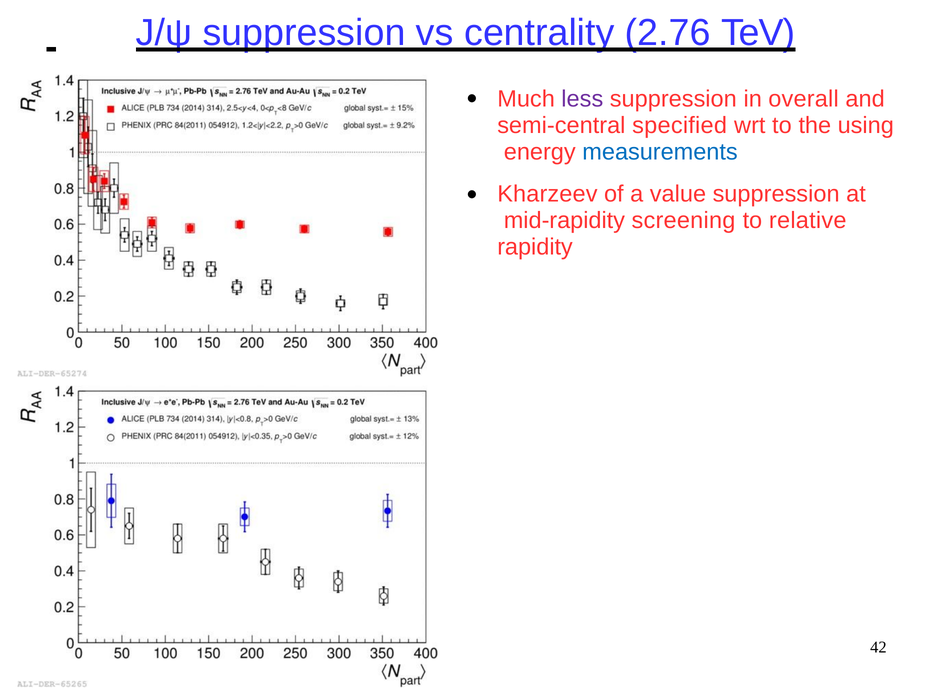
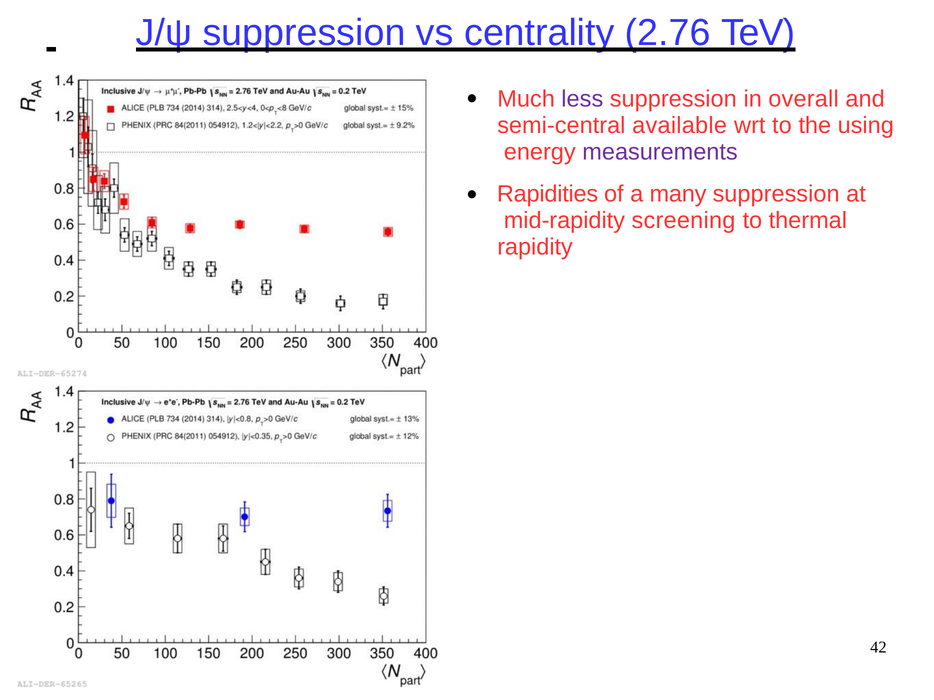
specified: specified -> available (680, 125)
measurements colour: blue -> purple (660, 152)
Kharzeev: Kharzeev -> Rapidities (548, 194)
value: value -> many (678, 194)
relative: relative -> thermal (808, 221)
